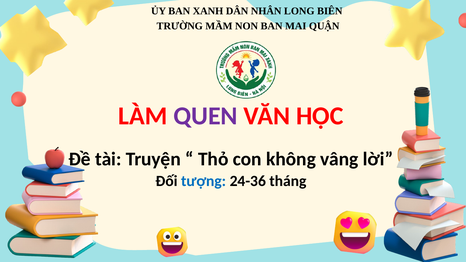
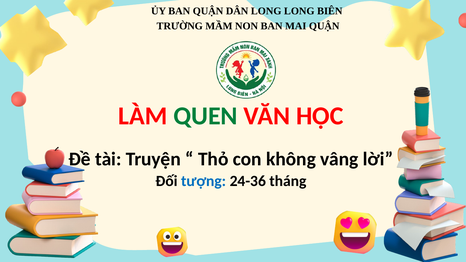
BAN XANH: XANH -> QUẬN (208, 11)
DÂN NHÂN: NHÂN -> LONG (266, 11)
QUEN colour: purple -> green (206, 116)
